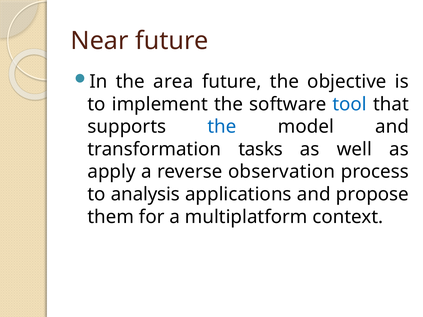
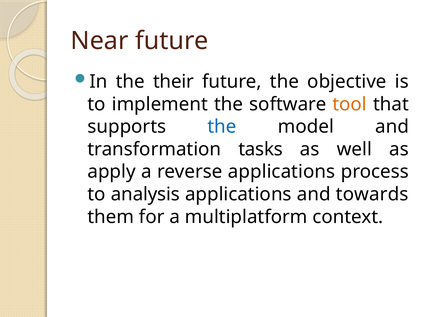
area: area -> their (173, 82)
tool colour: blue -> orange (350, 104)
reverse observation: observation -> applications (282, 172)
propose: propose -> towards (372, 194)
